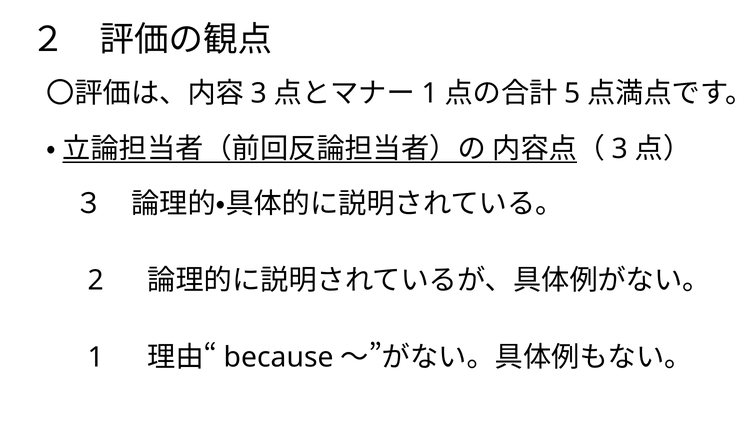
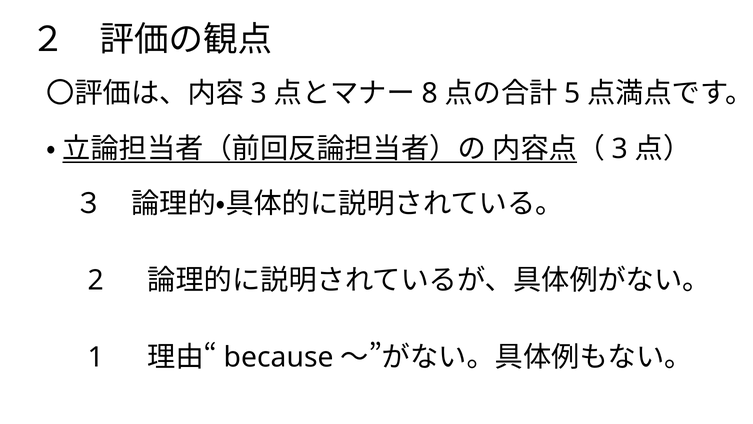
1: 1 -> 8 (430, 93)
